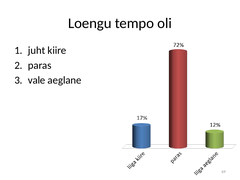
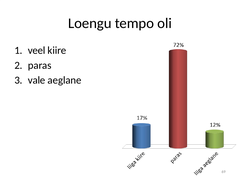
juht: juht -> veel (37, 50)
